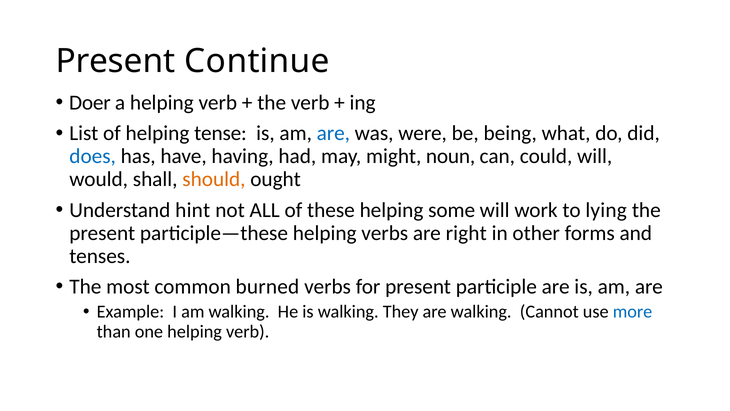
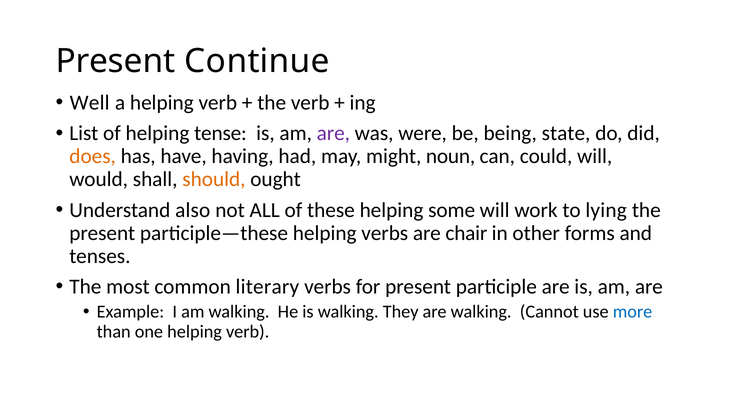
Doer: Doer -> Well (90, 103)
are colour: blue -> purple (333, 133)
what: what -> state (566, 133)
does colour: blue -> orange (93, 156)
hint: hint -> also (193, 210)
right: right -> chair (466, 233)
burned: burned -> literary (267, 286)
